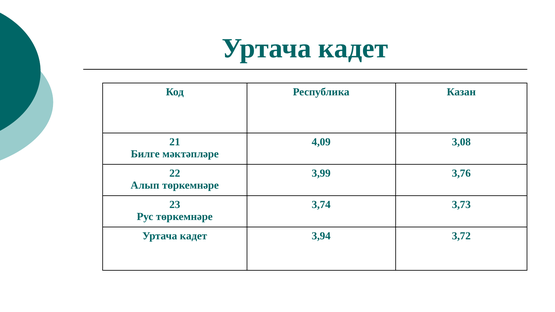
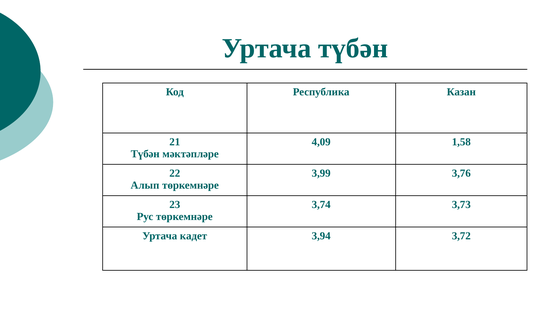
кадет: кадет -> түбән (353, 48)
3,08: 3,08 -> 1,58 (461, 142)
Билге: Билге -> Түбән (145, 154)
